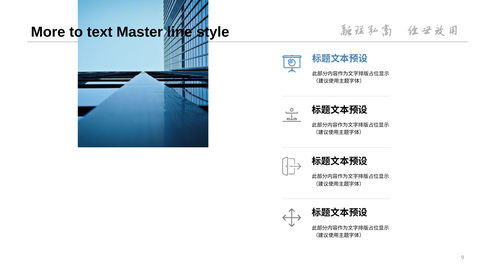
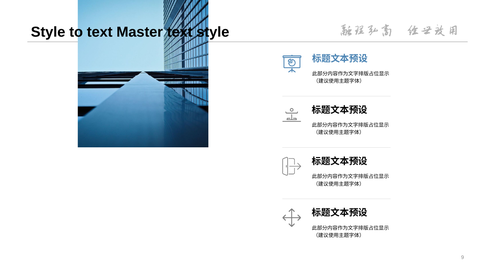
More: More -> Style (48, 32)
Master line: line -> text (180, 32)
